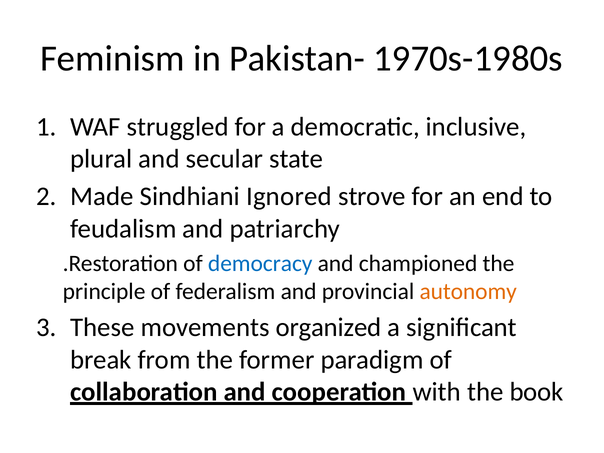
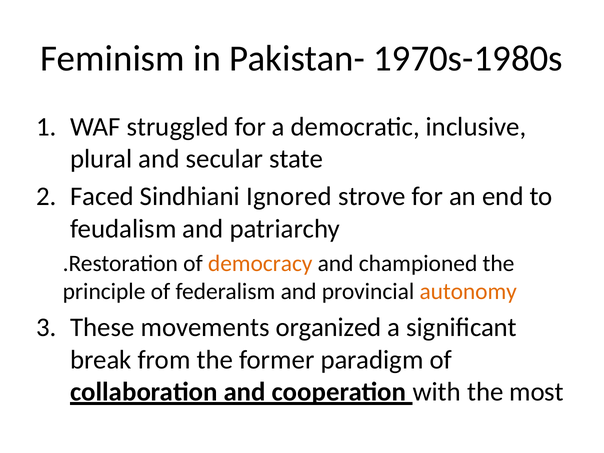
Made: Made -> Faced (102, 197)
democracy colour: blue -> orange (260, 263)
book: book -> most (537, 392)
